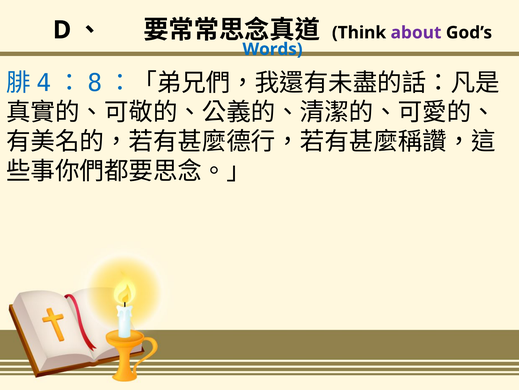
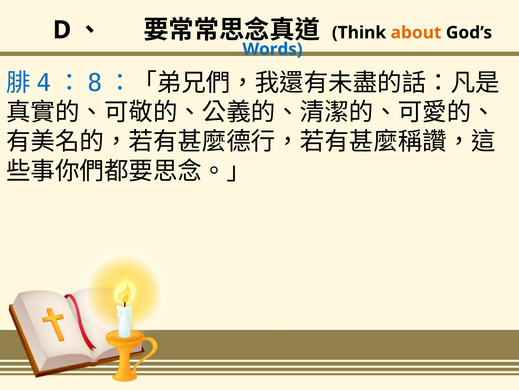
about colour: purple -> orange (416, 33)
